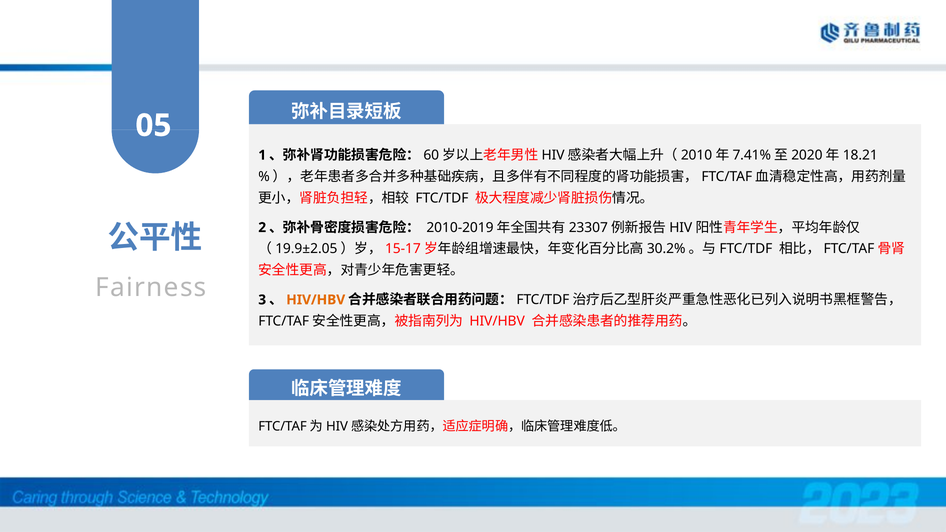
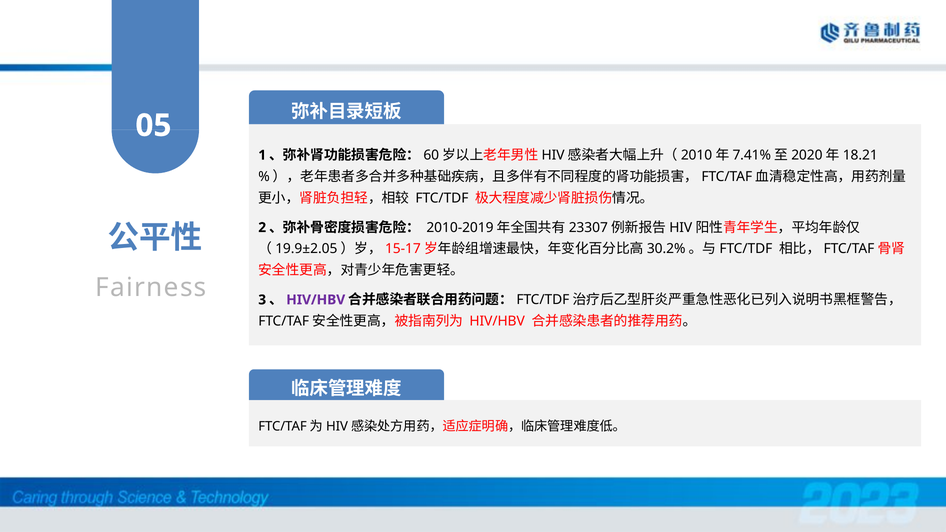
HIV/HBV colour: orange -> purple (316, 300)
